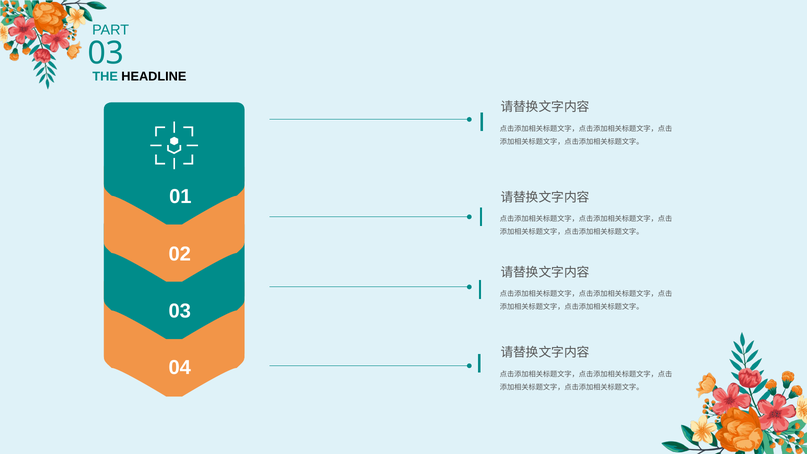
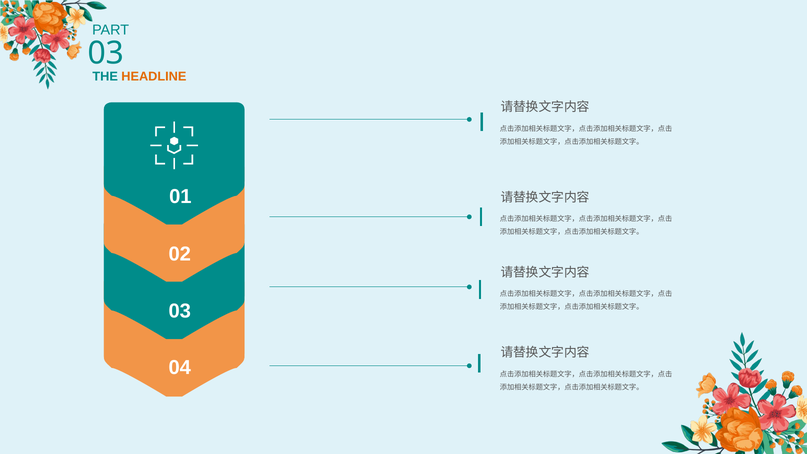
HEADLINE colour: black -> orange (154, 76)
